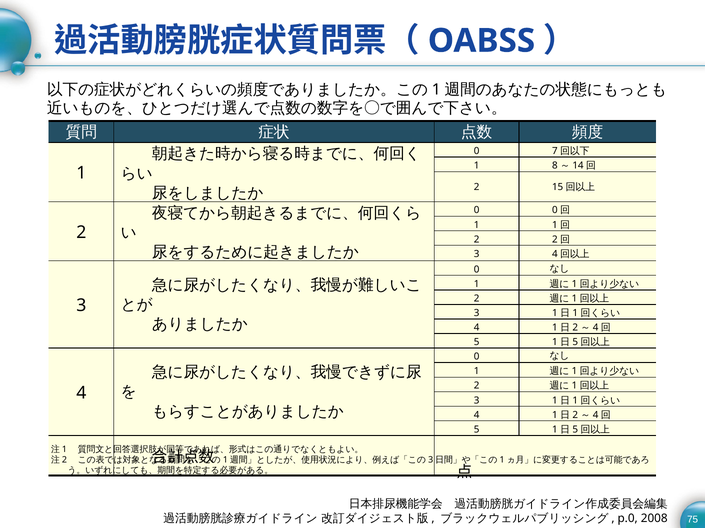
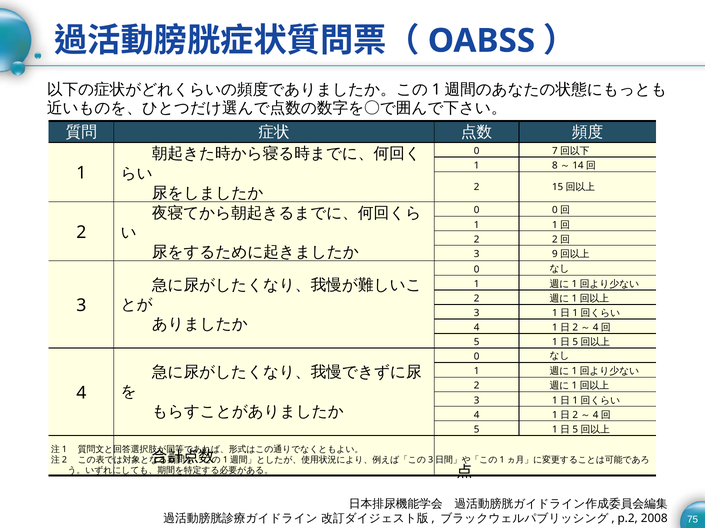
3 4: 4 -> 9 (555, 254)
p.0: p.0 -> p.2 (628, 519)
